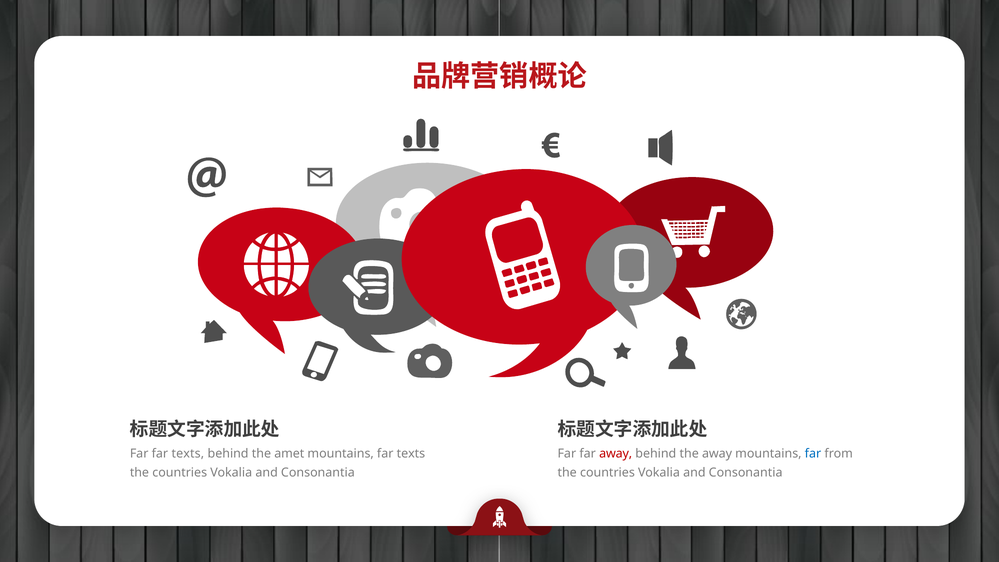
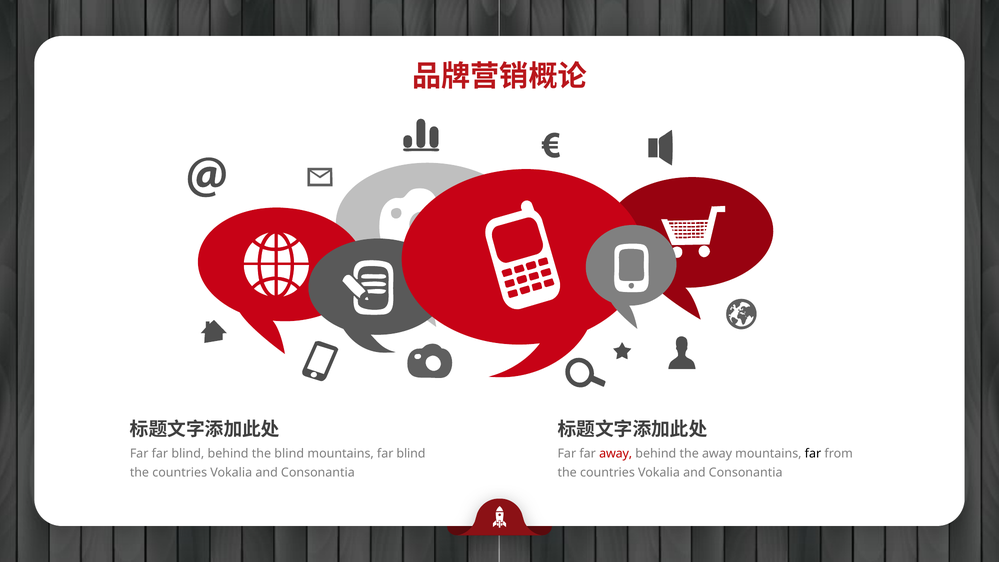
Far far texts: texts -> blind (188, 454)
the amet: amet -> blind (289, 454)
mountains far texts: texts -> blind (411, 454)
far colour: blue -> black (813, 454)
